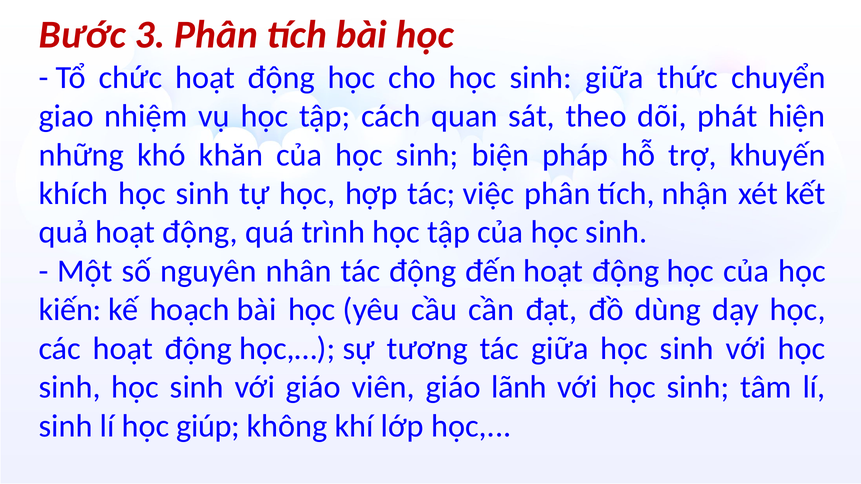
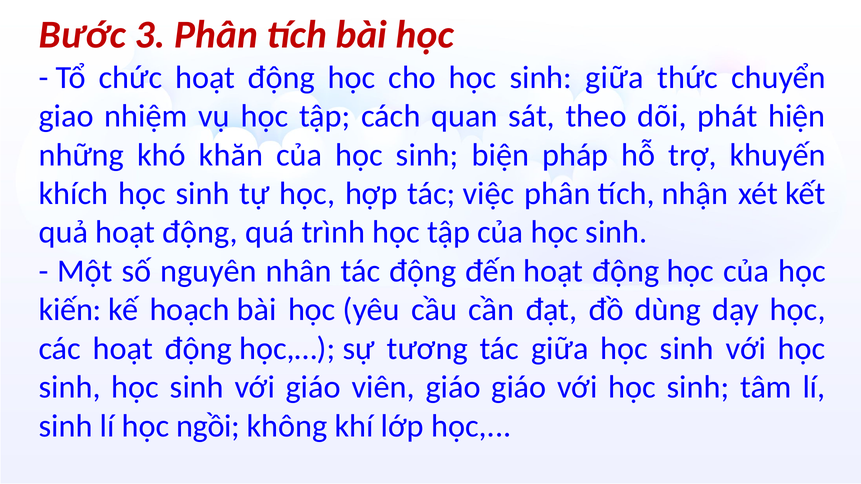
giáo lãnh: lãnh -> giáo (519, 387)
giúp: giúp -> ngồi (208, 426)
